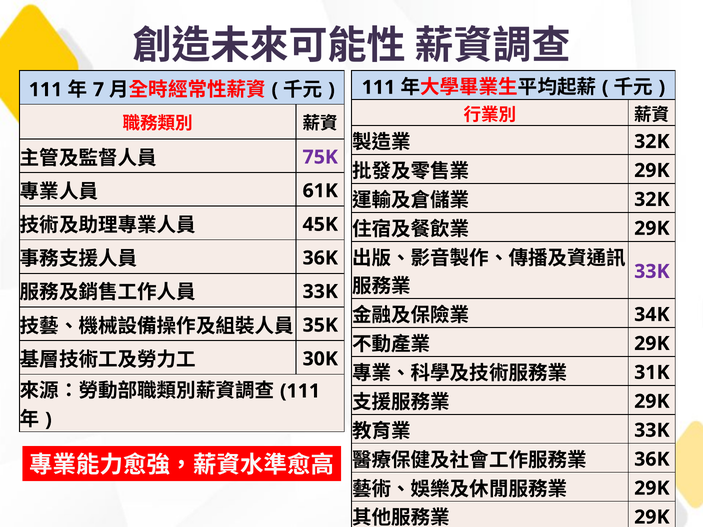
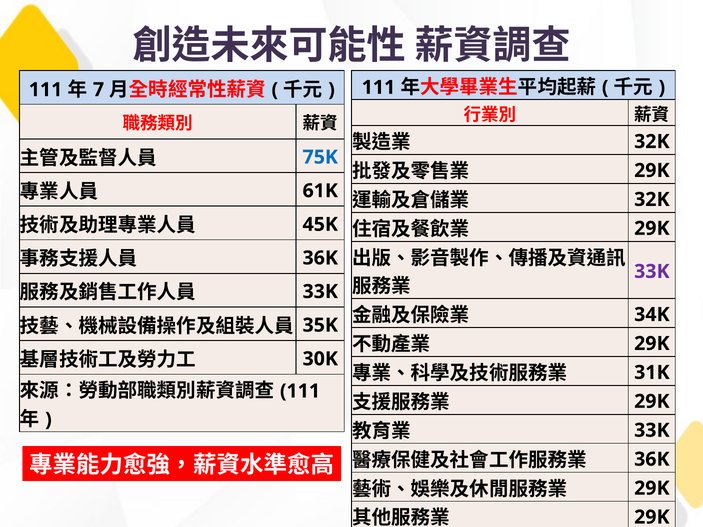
75K colour: purple -> blue (320, 157)
